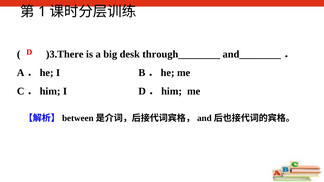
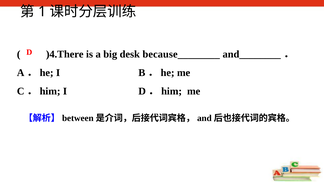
)3.There: )3.There -> )4.There (65, 54)
through________: through________ -> because________ (181, 54)
